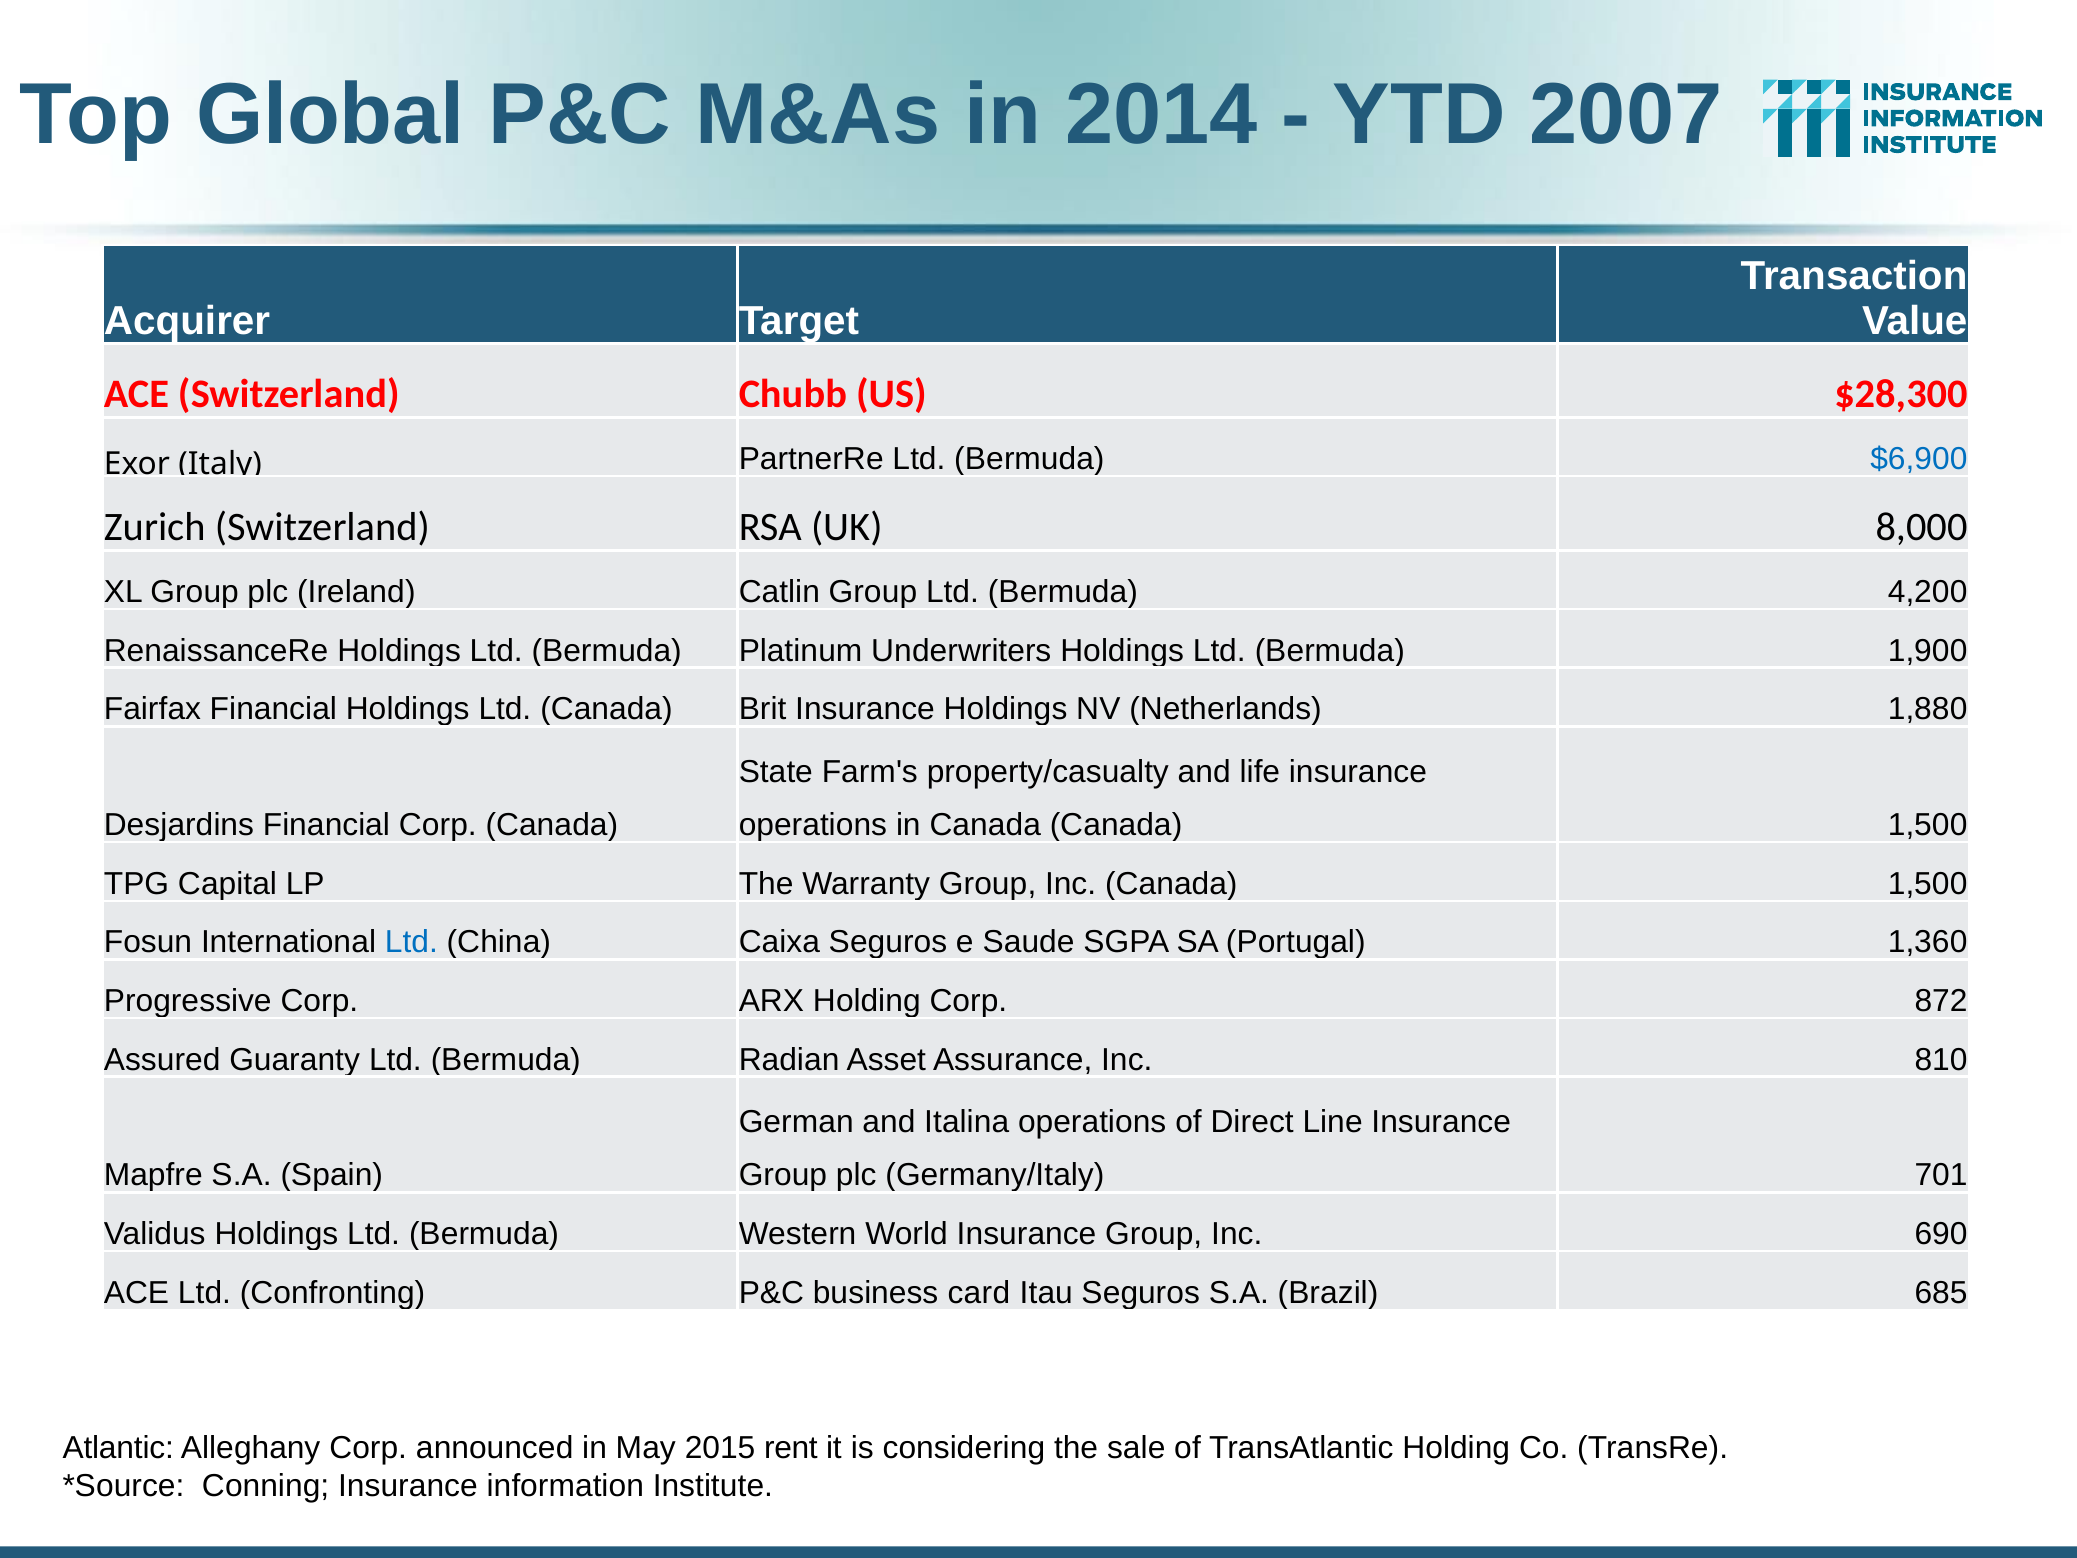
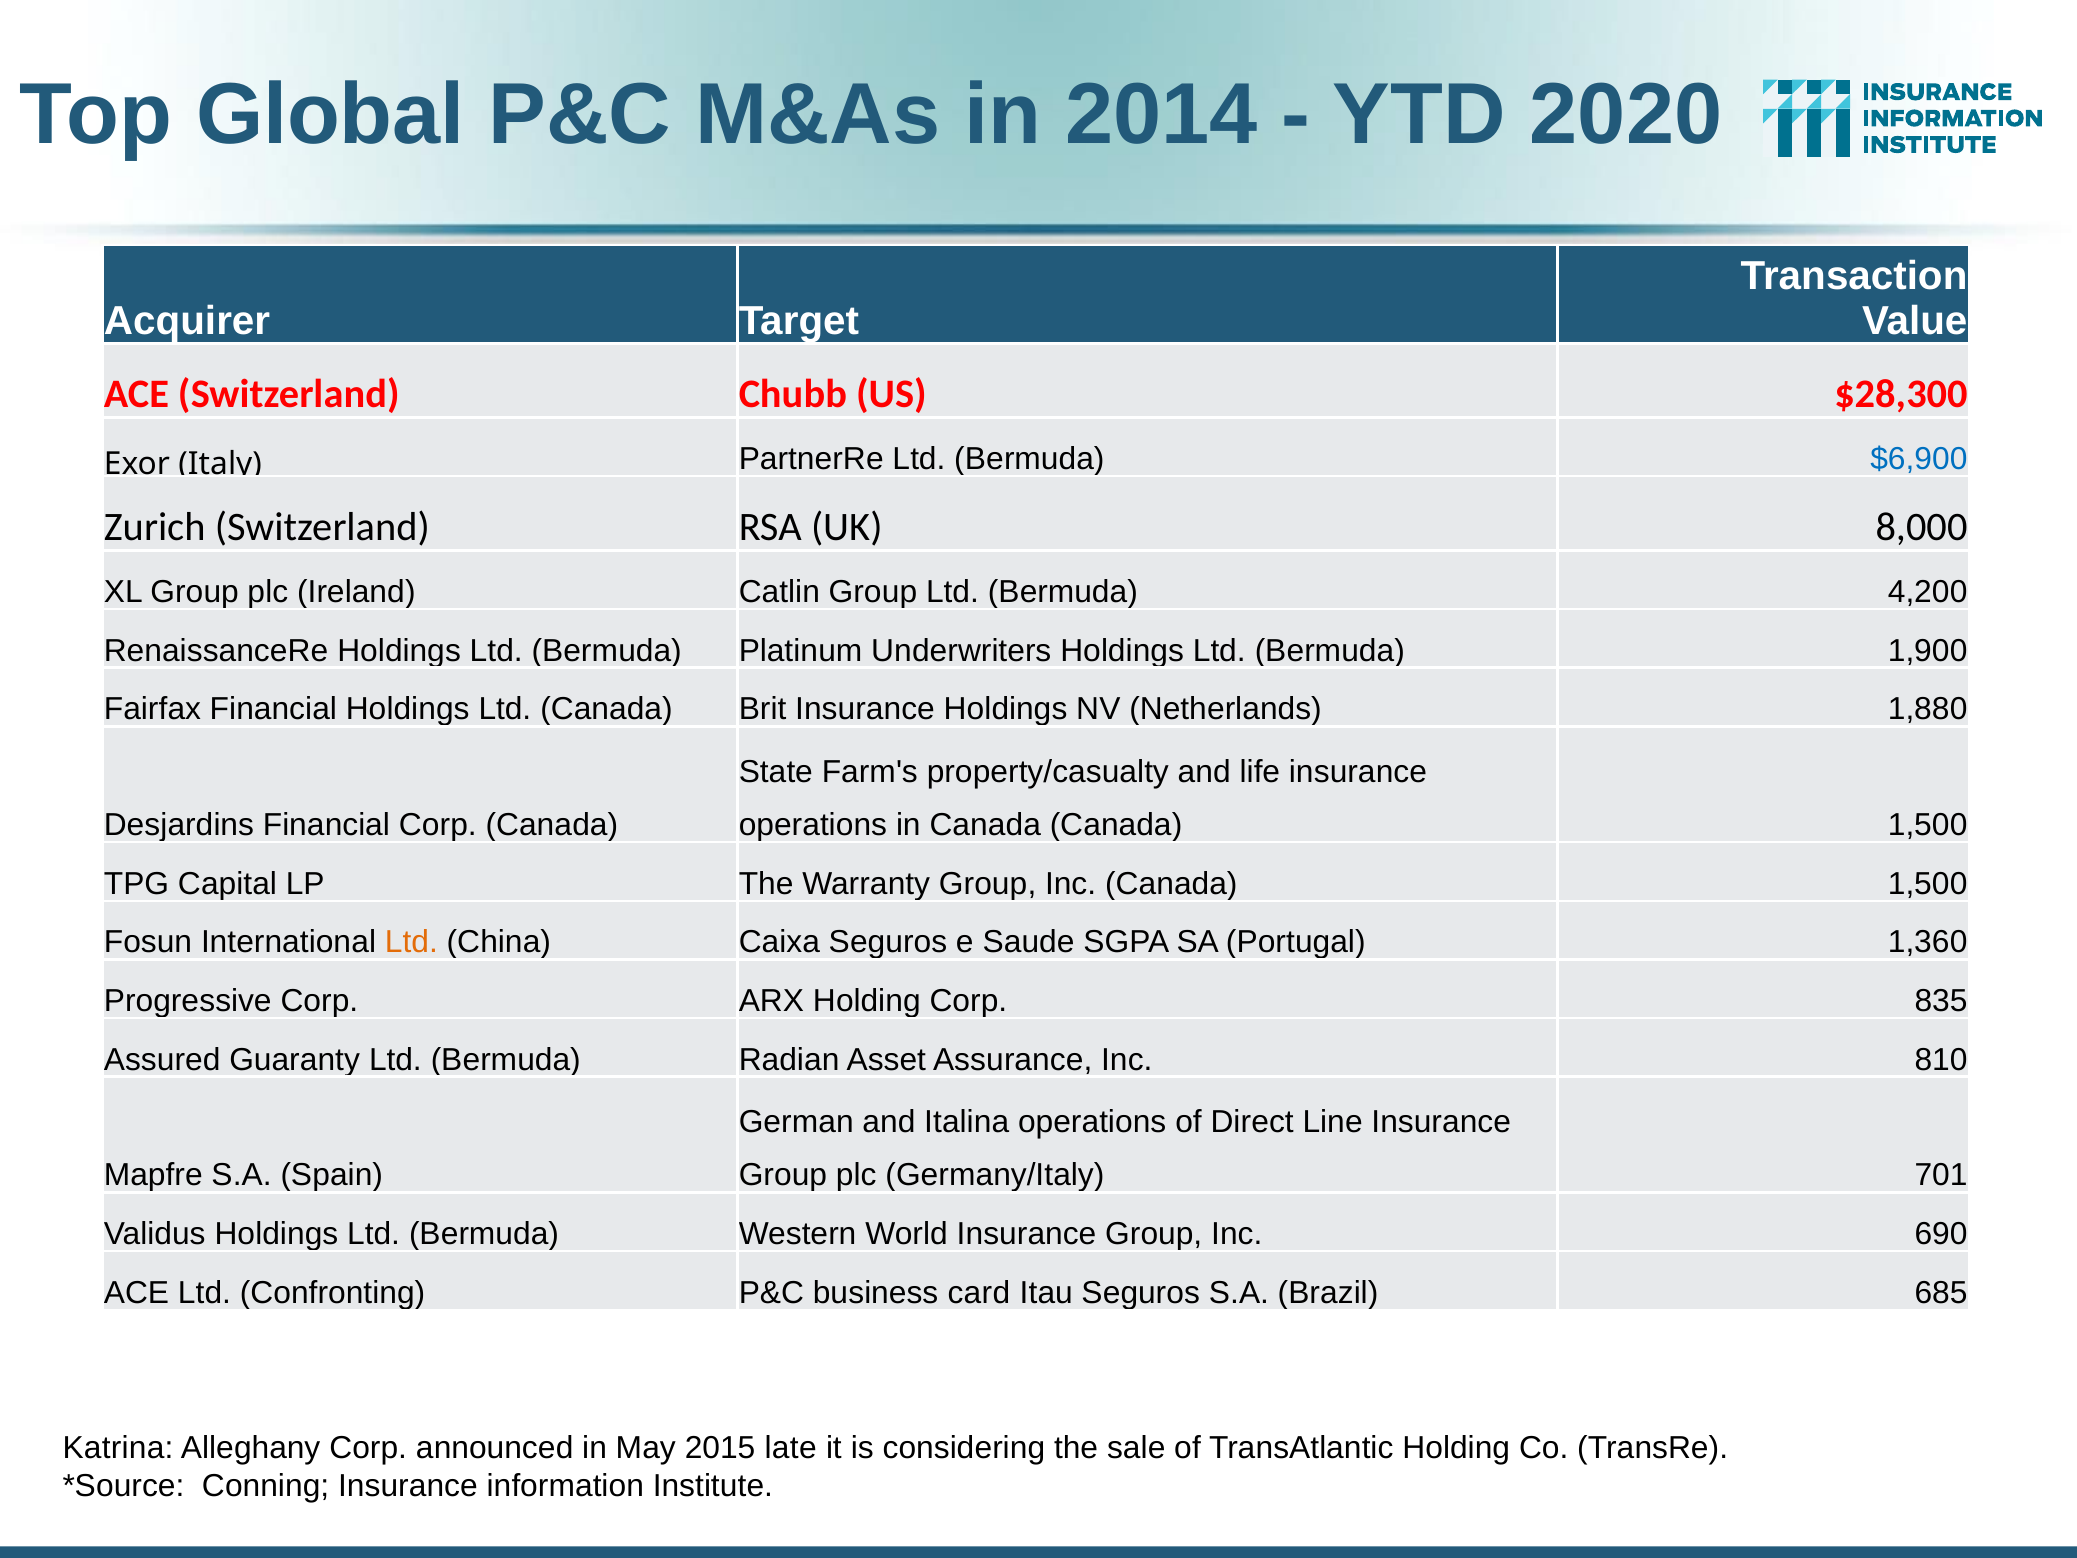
2007: 2007 -> 2020 (1626, 115)
Ltd colour: blue -> orange (411, 942)
872: 872 -> 835 (1941, 1001)
Atlantic: Atlantic -> Katrina (118, 1447)
rent: rent -> late (791, 1447)
